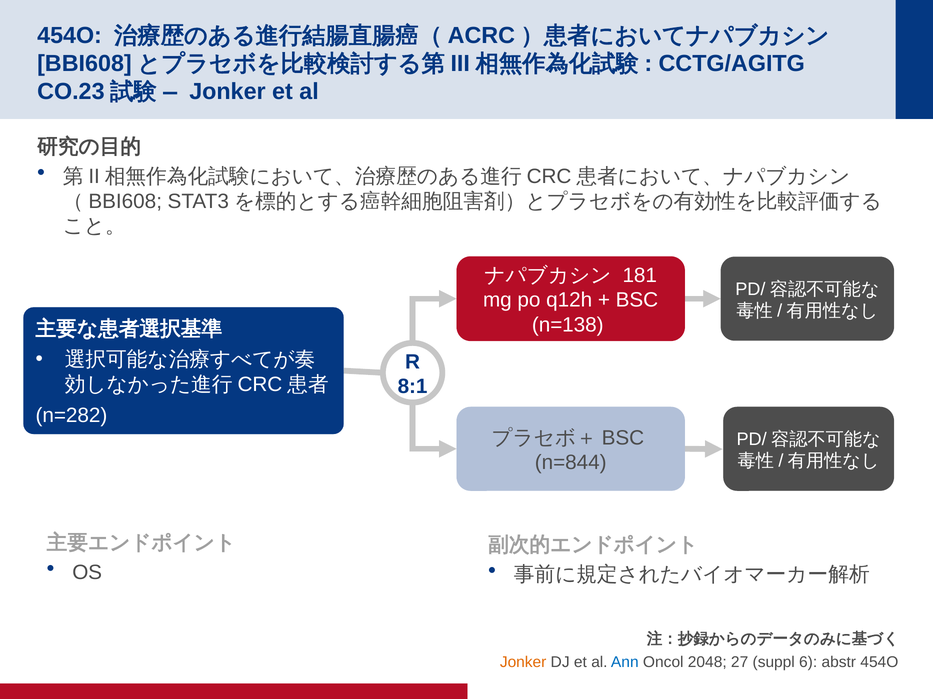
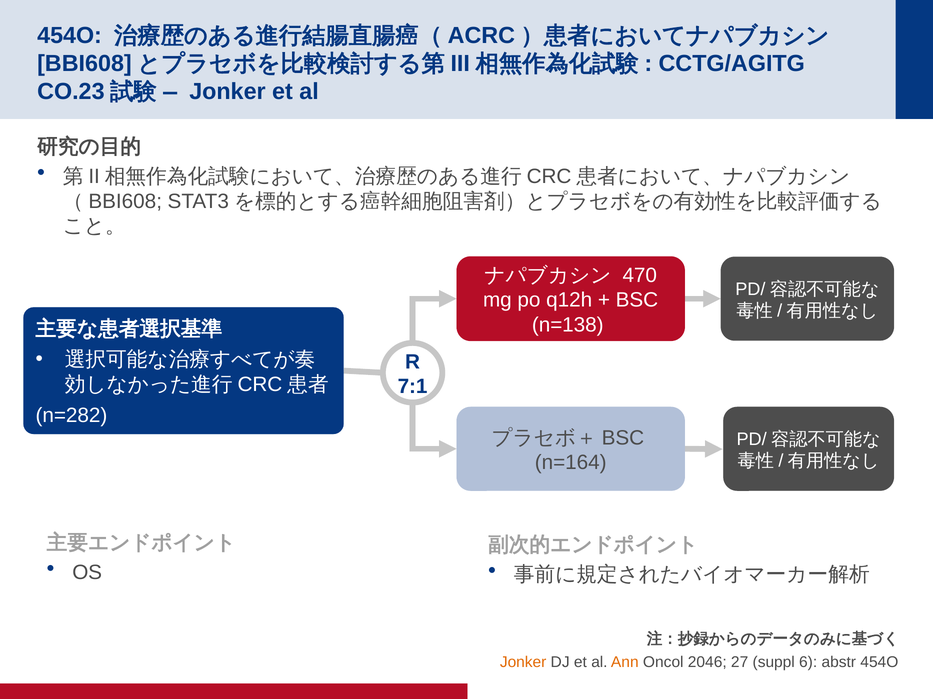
181: 181 -> 470 (640, 276)
8:1: 8:1 -> 7:1 (413, 387)
n=844: n=844 -> n=164 (571, 463)
Ann colour: blue -> orange (625, 663)
2048: 2048 -> 2046 (707, 663)
